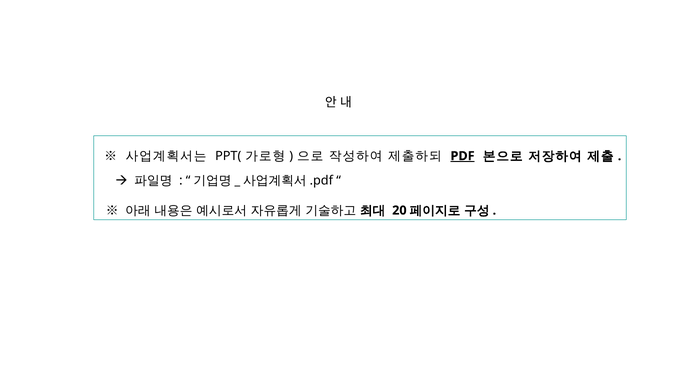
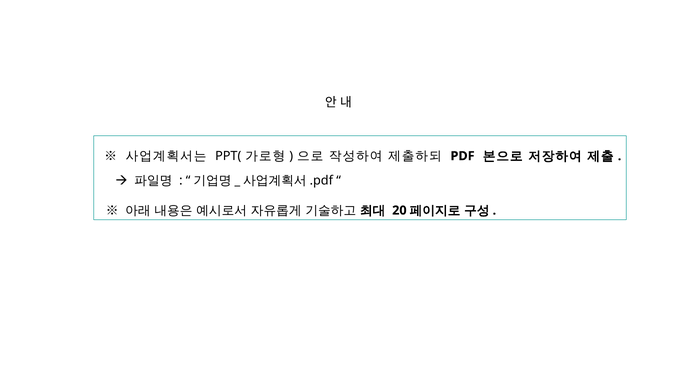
PDF underline: present -> none (463, 156)
